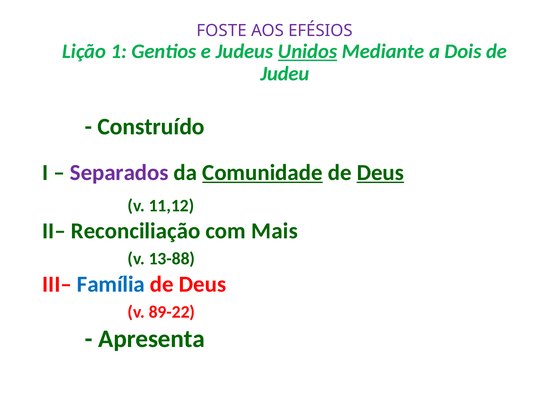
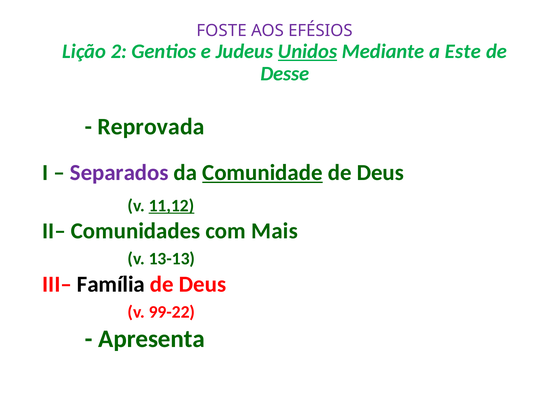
1: 1 -> 2 (119, 51)
Dois: Dois -> Este (463, 51)
Judeu: Judeu -> Desse (285, 74)
Construído: Construído -> Reprovada (151, 127)
Deus underline: present -> none (380, 172)
11,12 underline: none -> present (172, 206)
Reconciliação: Reconciliação -> Comunidades (136, 231)
13-88: 13-88 -> 13-13 (172, 259)
Família colour: blue -> black (111, 284)
89-22: 89-22 -> 99-22 (172, 312)
